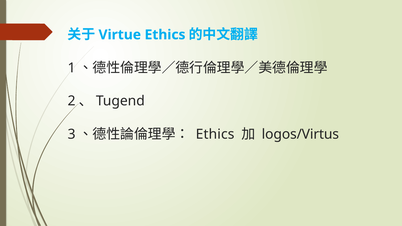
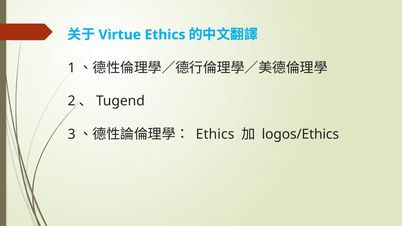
logos/Virtus: logos/Virtus -> logos/Ethics (300, 134)
